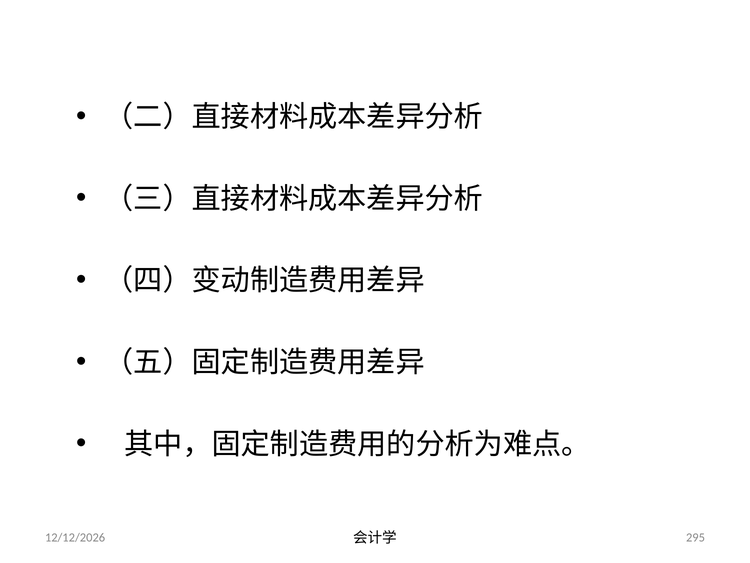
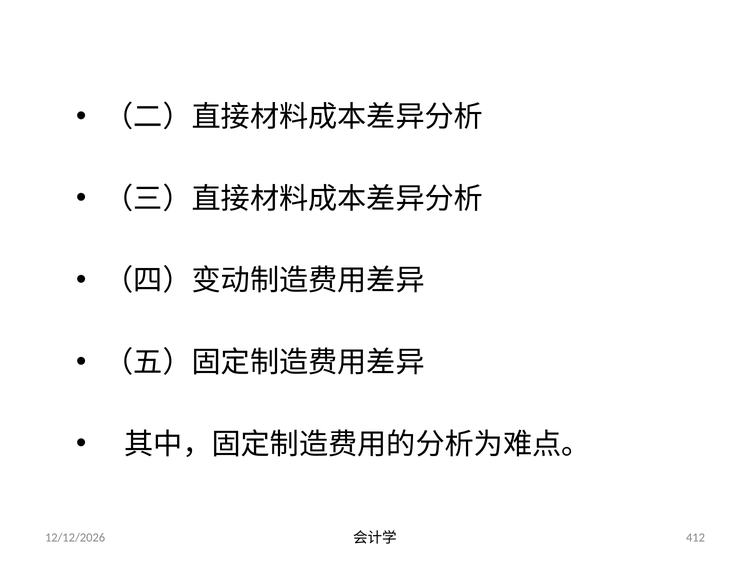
295: 295 -> 412 (695, 537)
